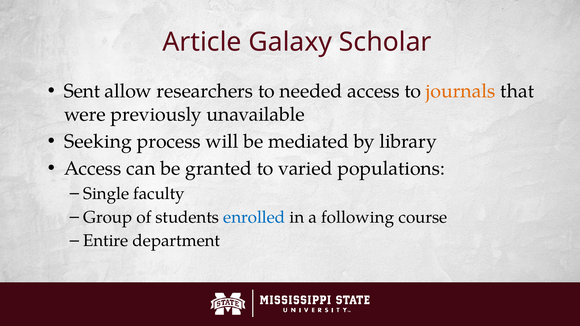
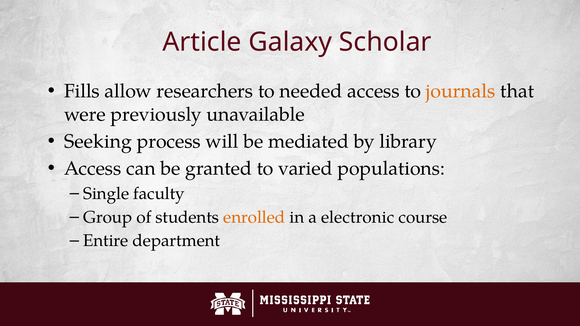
Sent: Sent -> Fills (82, 91)
enrolled colour: blue -> orange (254, 217)
following: following -> electronic (358, 217)
